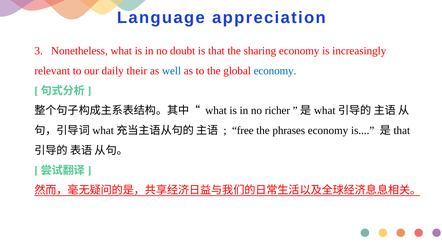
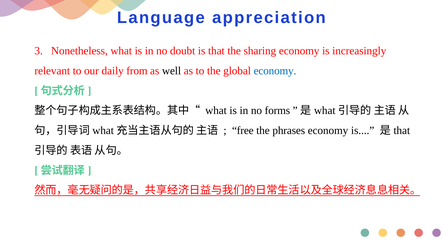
their: their -> from (137, 71)
well colour: blue -> black (172, 71)
richer: richer -> forms (277, 110)
